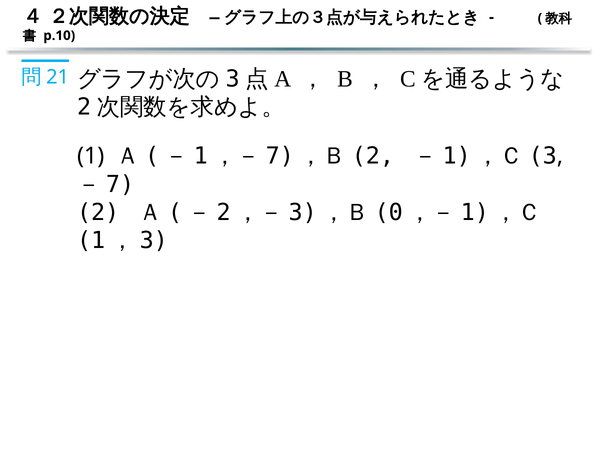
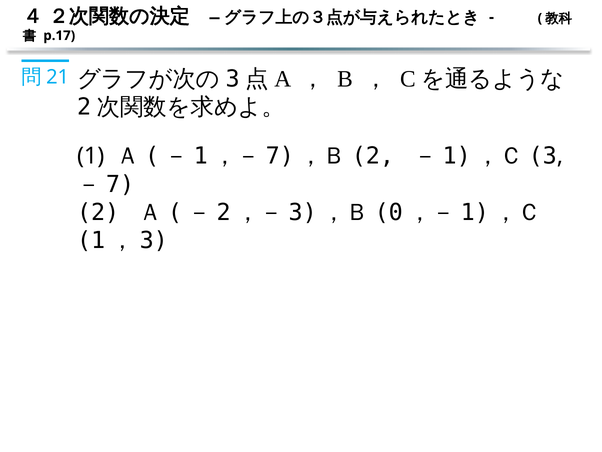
p.10: p.10 -> p.17 (59, 36)
